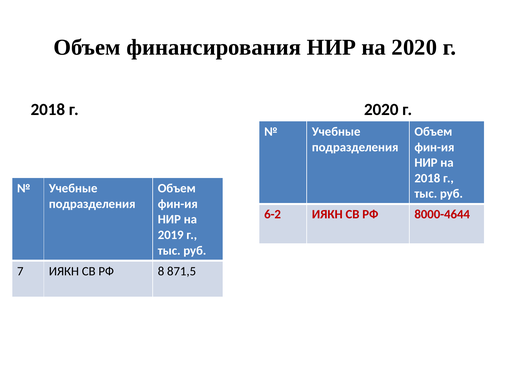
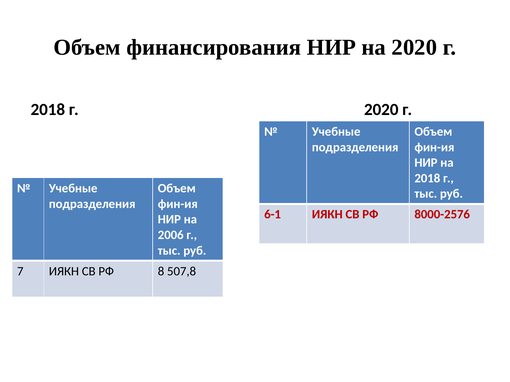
6-2: 6-2 -> 6-1 (273, 215)
8000-4644: 8000-4644 -> 8000-2576 (442, 215)
2019: 2019 -> 2006 (171, 235)
871,5: 871,5 -> 507,8 (182, 271)
